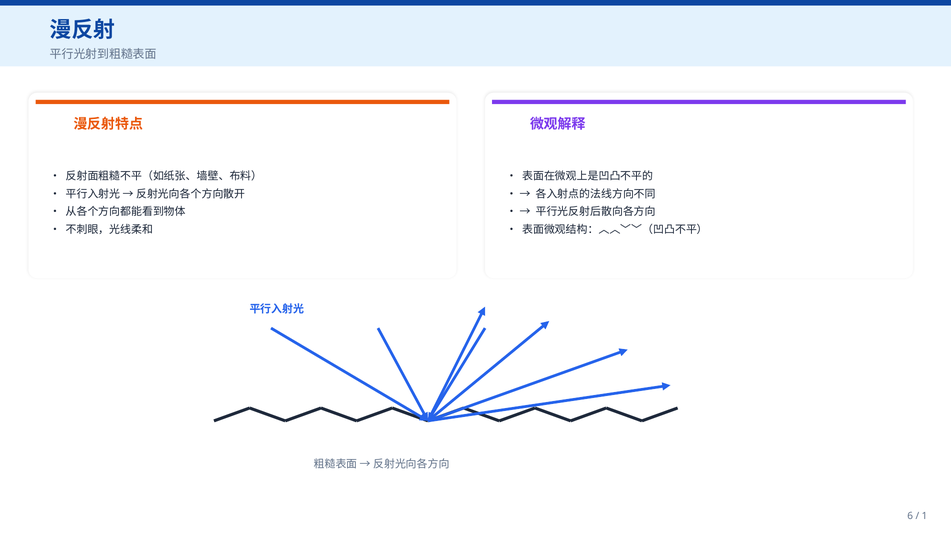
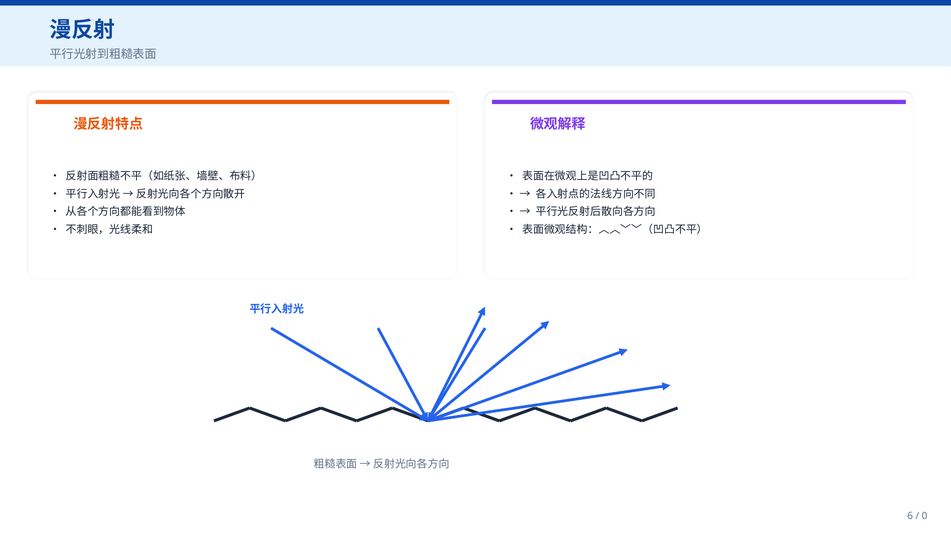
1: 1 -> 0 (925, 516)
